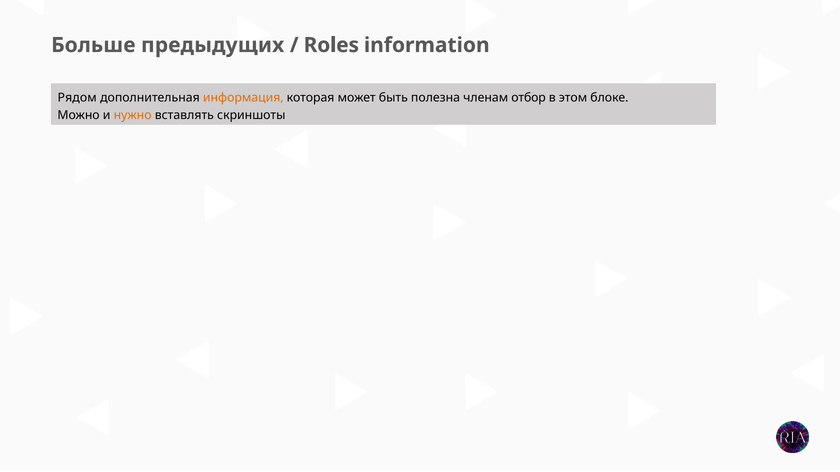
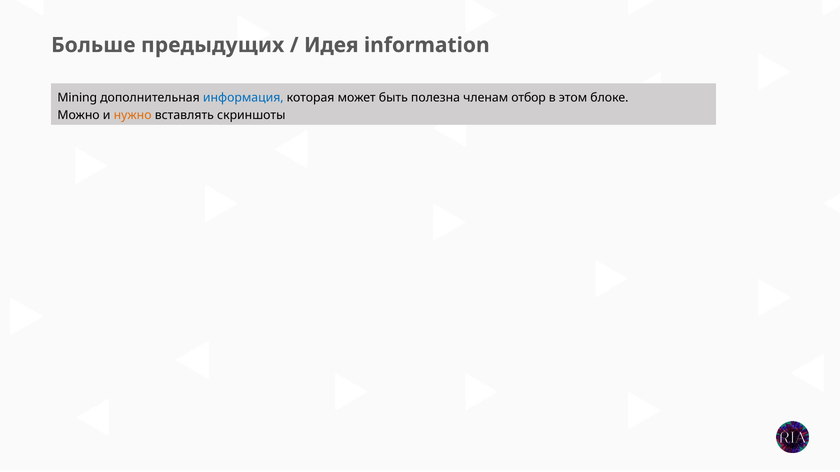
Roles: Roles -> Идея (331, 45)
Рядом: Рядом -> Mining (77, 98)
информация colour: orange -> blue (243, 98)
